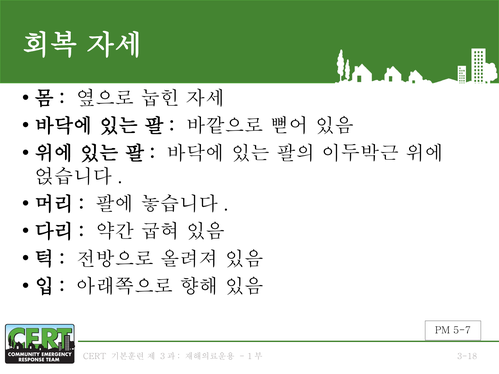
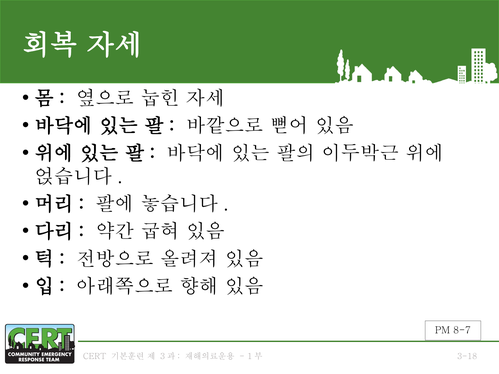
5-7: 5-7 -> 8-7 (462, 331)
